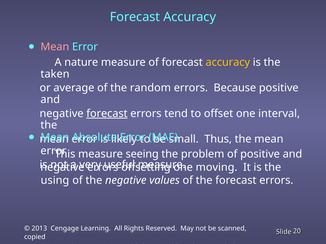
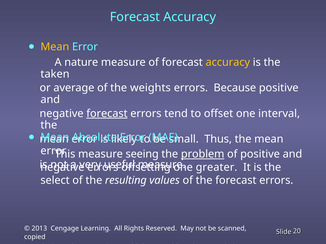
Mean colour: pink -> yellow (55, 47)
random: random -> weights (150, 88)
problem underline: none -> present (203, 154)
moving: moving -> greater (217, 168)
using: using -> select (55, 181)
the negative: negative -> resulting (126, 181)
